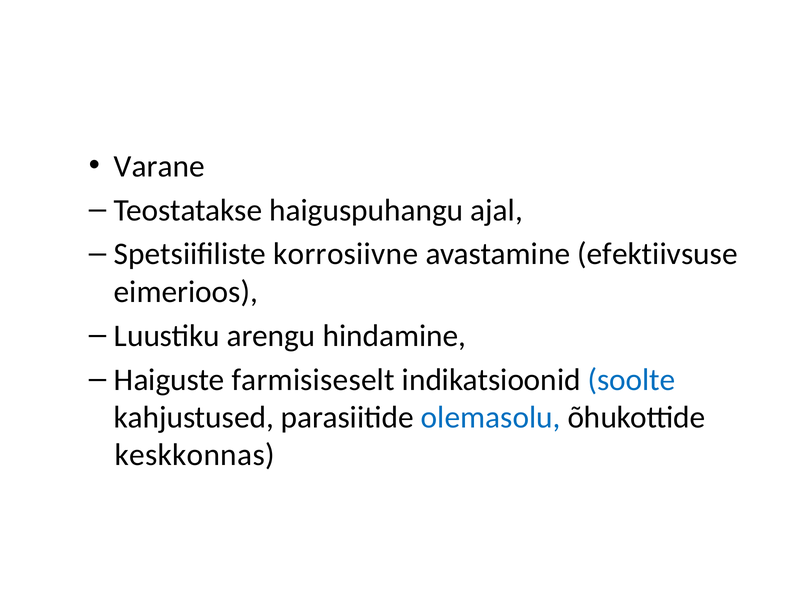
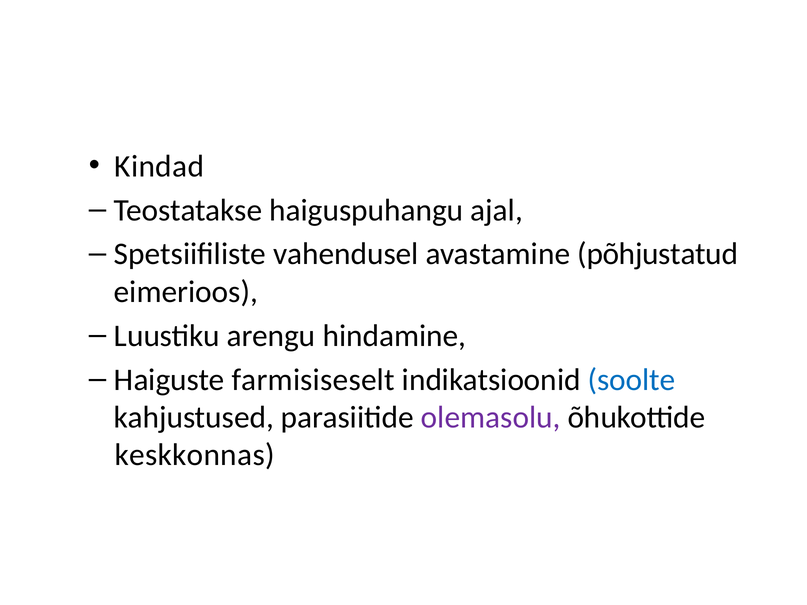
Varane: Varane -> Kindad (159, 166)
korrosiivne: korrosiivne -> vahendusel (346, 254)
efektiivsuse: efektiivsuse -> põhjustatud (658, 254)
olemasolu colour: blue -> purple (491, 418)
